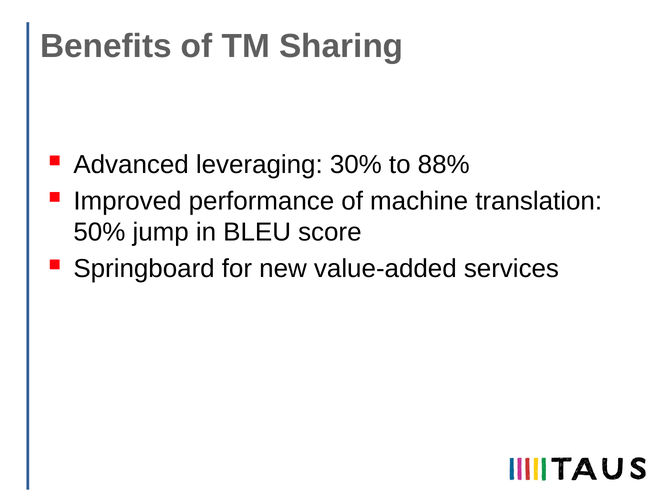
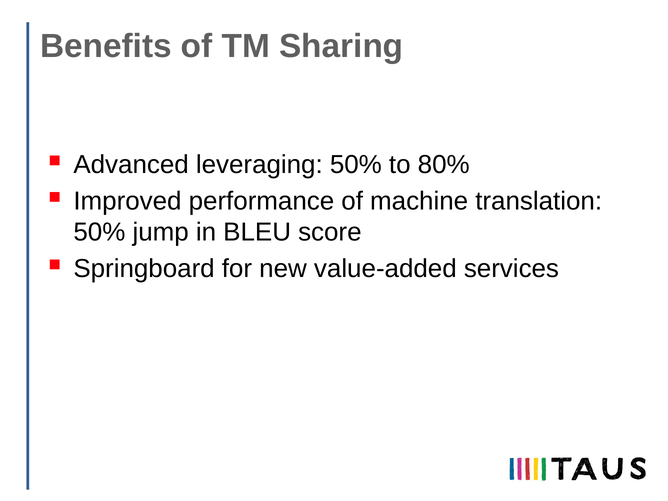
leveraging 30%: 30% -> 50% (356, 165)
88%: 88% -> 80% (444, 165)
